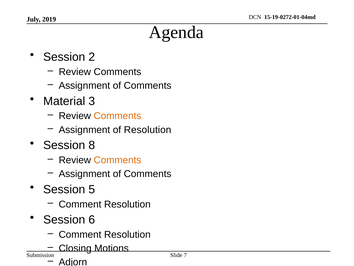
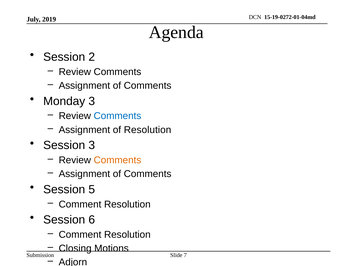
Material: Material -> Monday (64, 101)
Comments colour: orange -> blue (117, 116)
Session 8: 8 -> 3 (92, 145)
